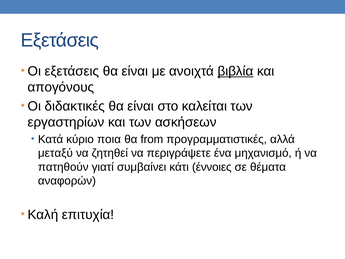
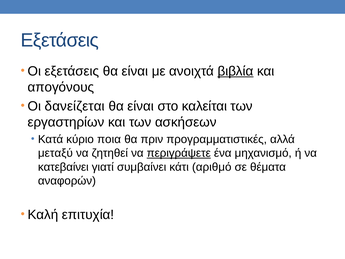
διδακτικές: διδακτικές -> δανείζεται (75, 106)
from: from -> πριν (152, 139)
περιγράψετε underline: none -> present (179, 153)
πατηθούν: πατηθούν -> κατεβαίνει (63, 167)
έννοιες: έννοιες -> αριθμό (212, 167)
